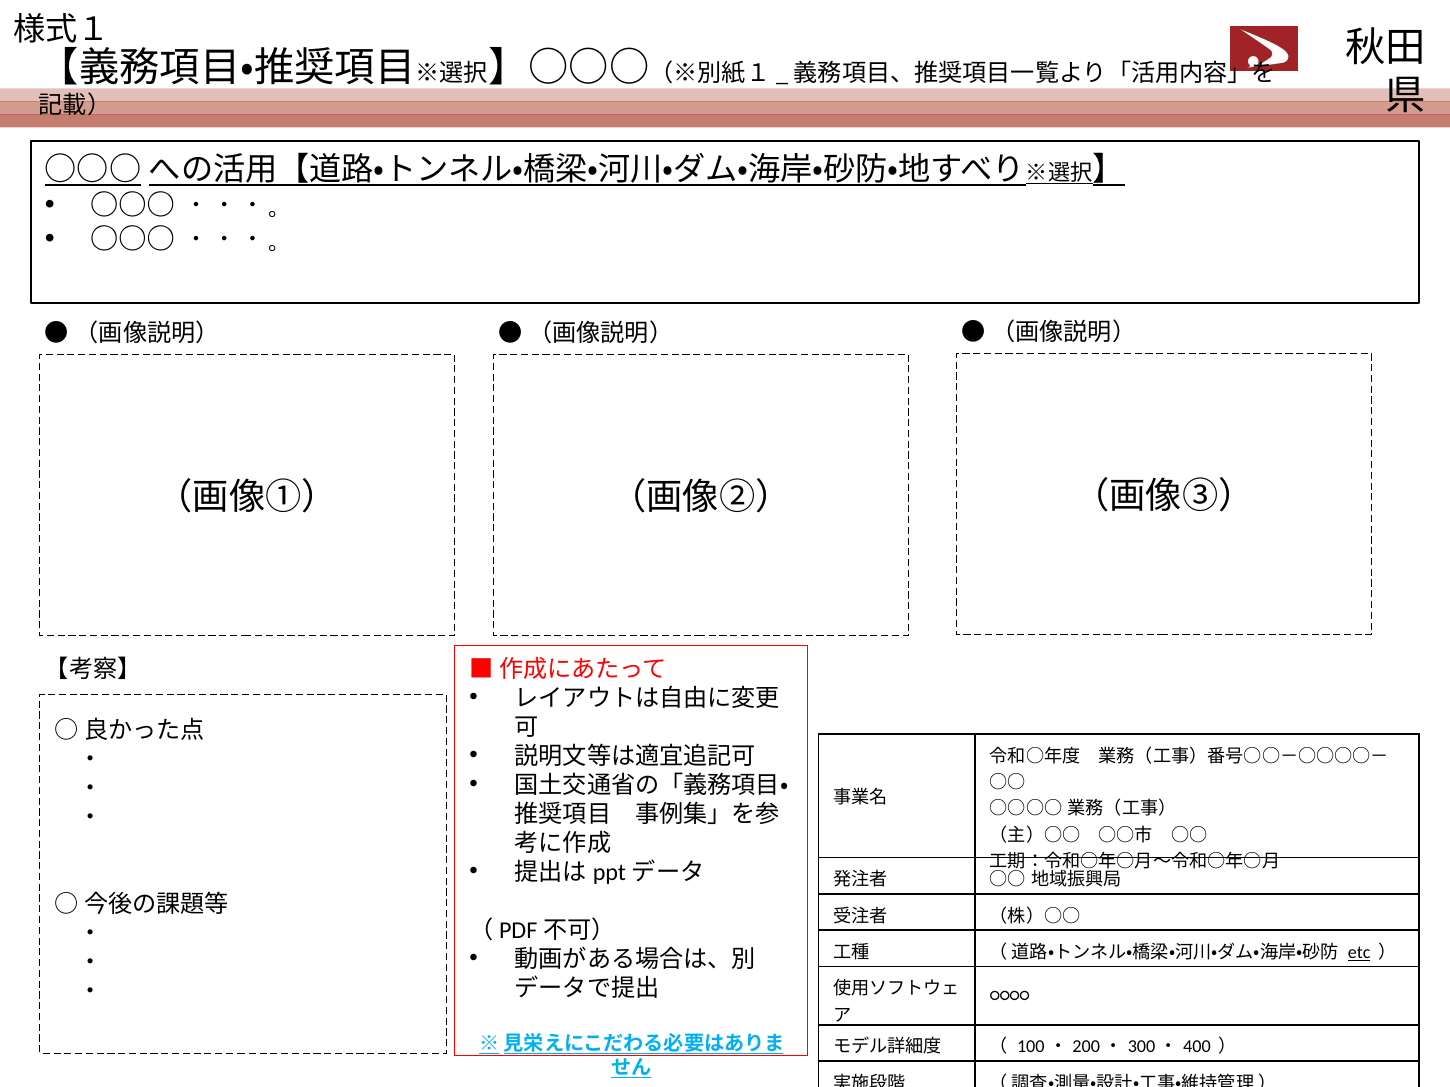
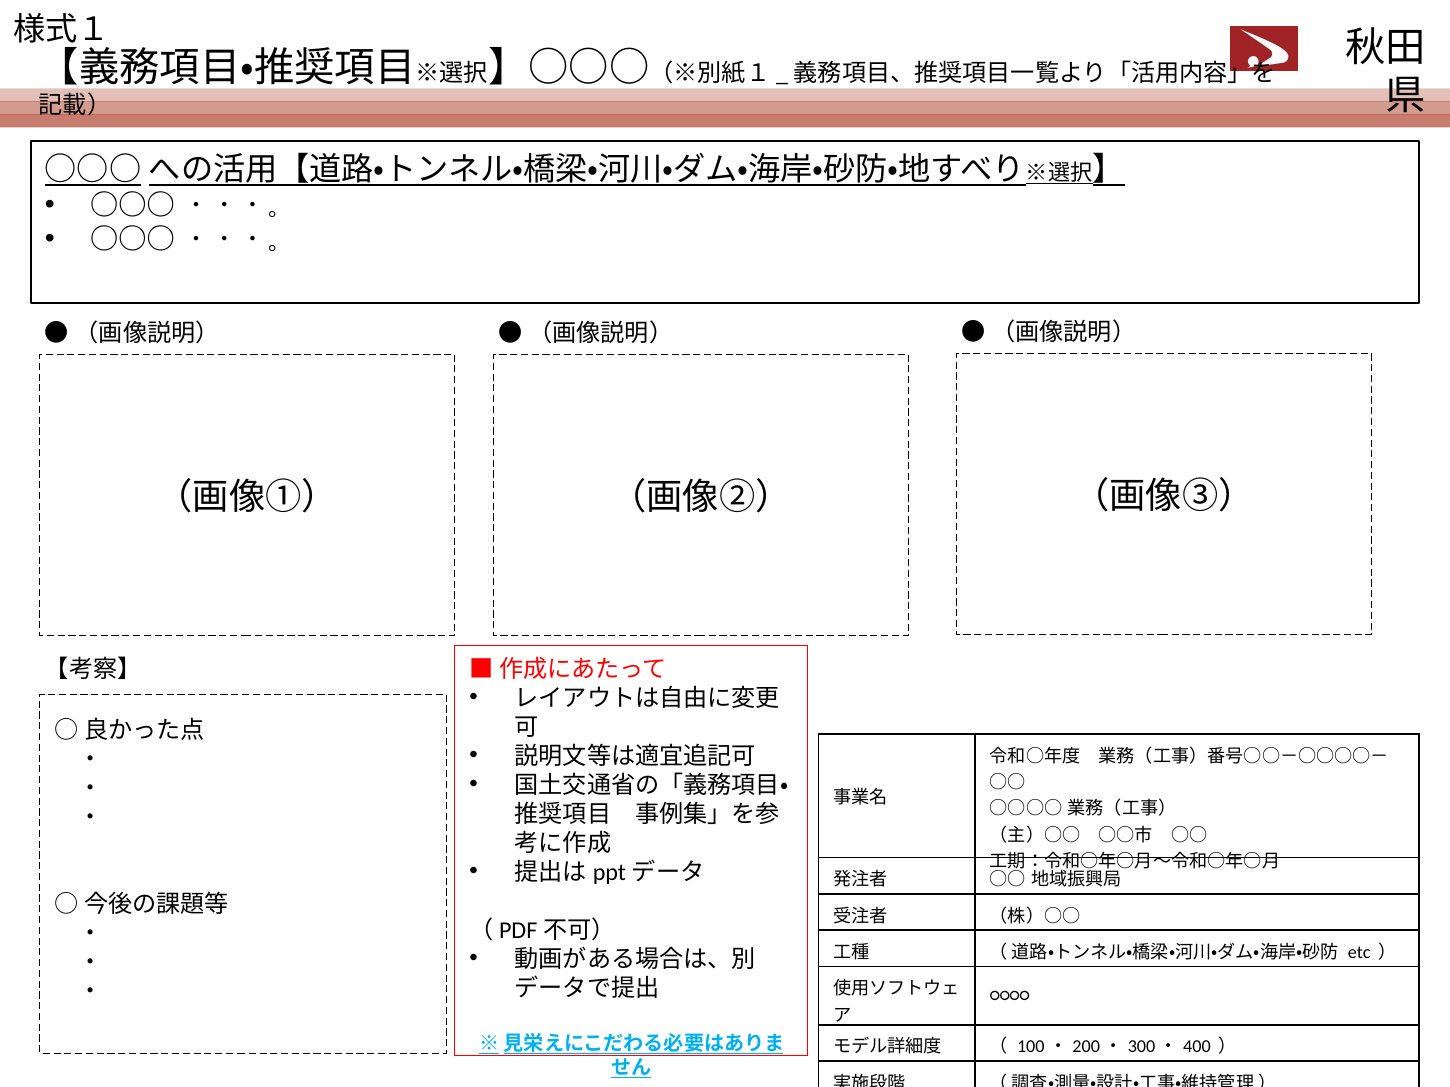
etc underline: present -> none (1359, 953)
